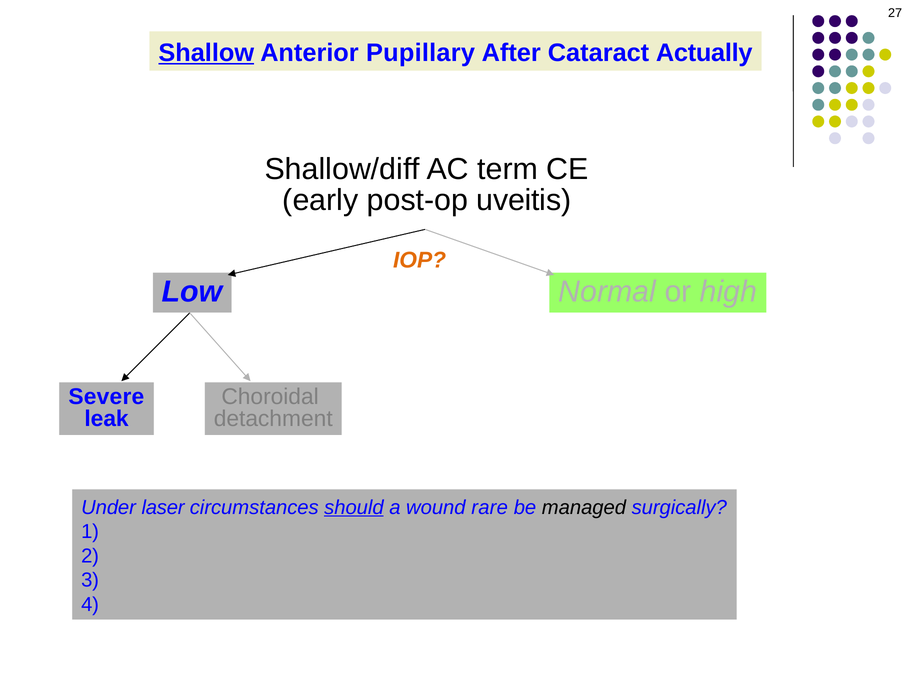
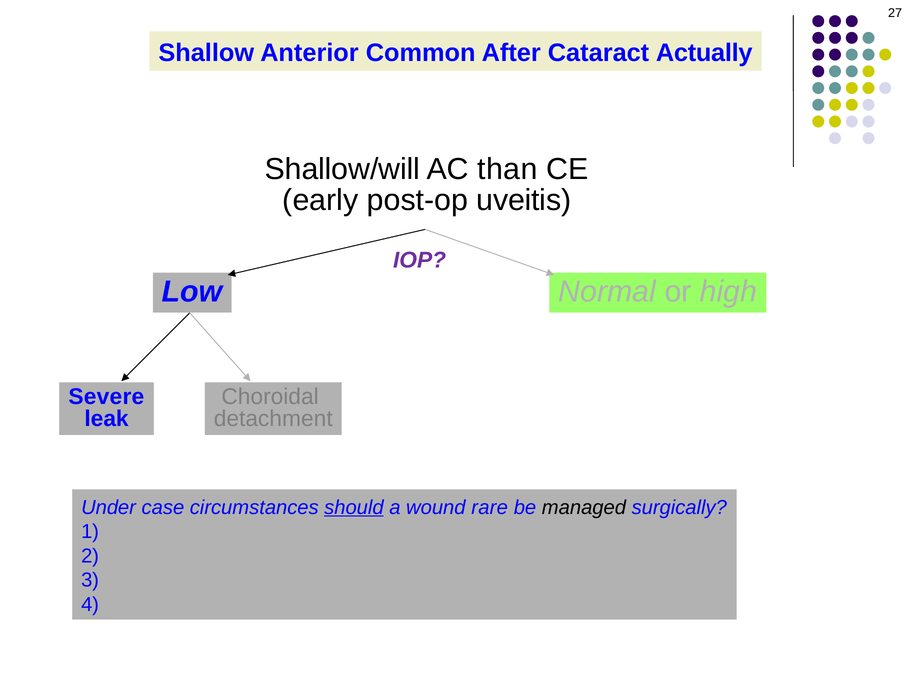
Shallow underline: present -> none (206, 53)
Pupillary: Pupillary -> Common (421, 53)
Shallow/diff: Shallow/diff -> Shallow/will (342, 169)
term: term -> than (507, 169)
IOP colour: orange -> purple (420, 260)
laser: laser -> case (163, 508)
